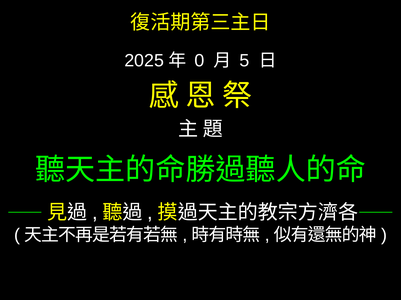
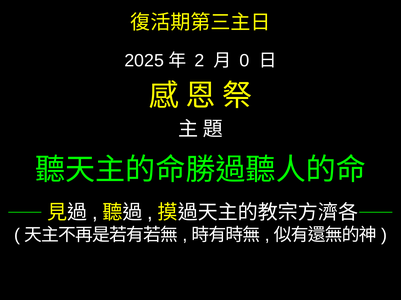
0: 0 -> 2 (199, 61)
5: 5 -> 0 (245, 61)
